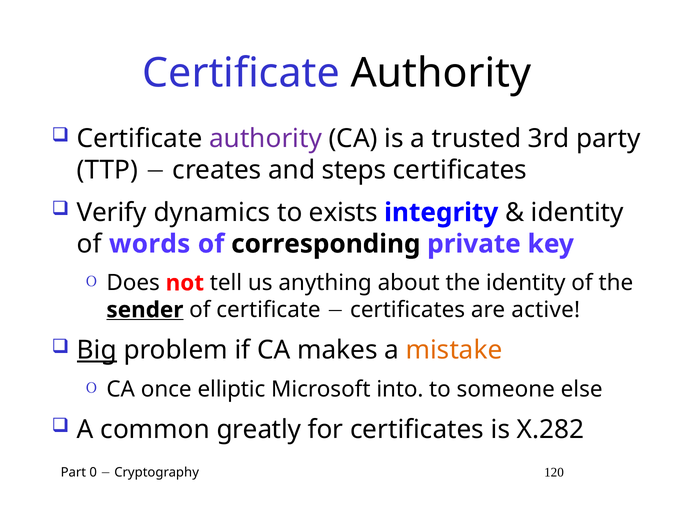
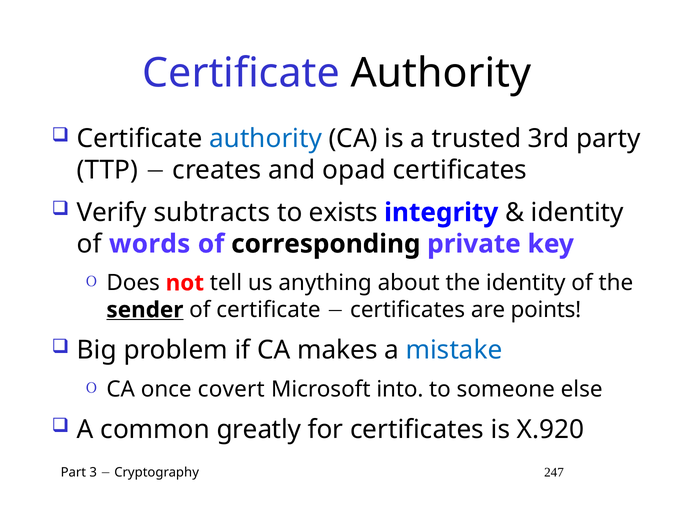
authority colour: purple -> blue (266, 139)
steps: steps -> opad (354, 170)
dynamics: dynamics -> subtracts (212, 213)
active: active -> points (546, 310)
Big underline: present -> none (97, 351)
mistake colour: orange -> blue (454, 351)
elliptic: elliptic -> covert (231, 390)
X.282: X.282 -> X.920 (550, 430)
0: 0 -> 3 (93, 473)
120: 120 -> 247 (554, 473)
